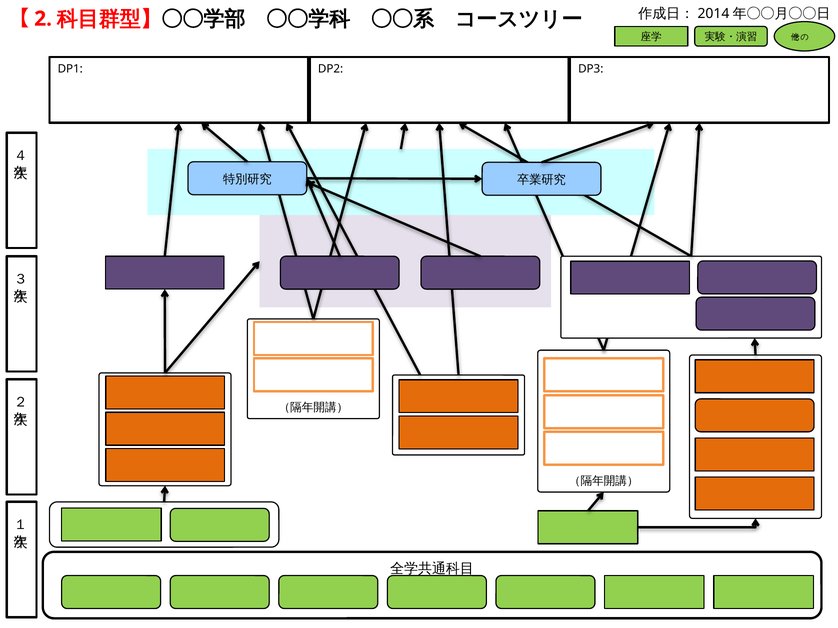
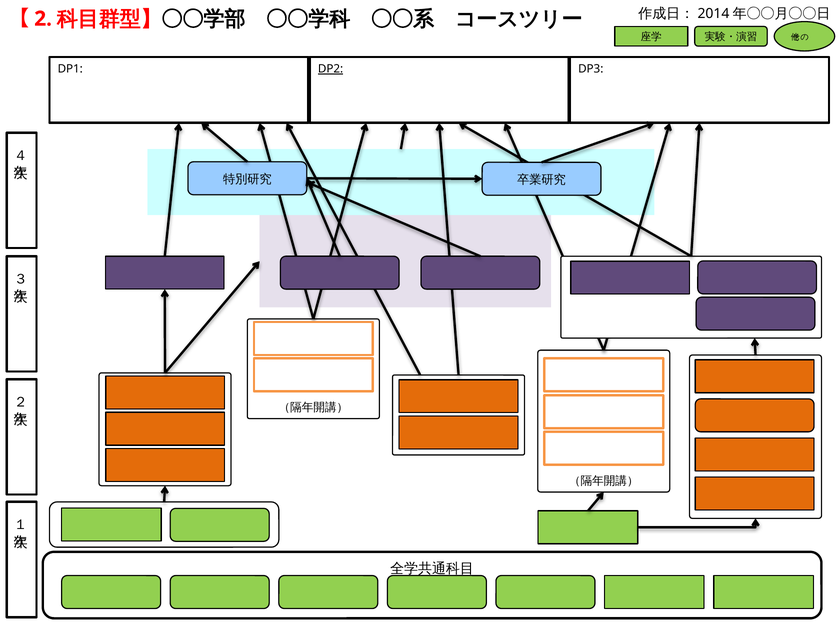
DP2 underline: none -> present (331, 69)
